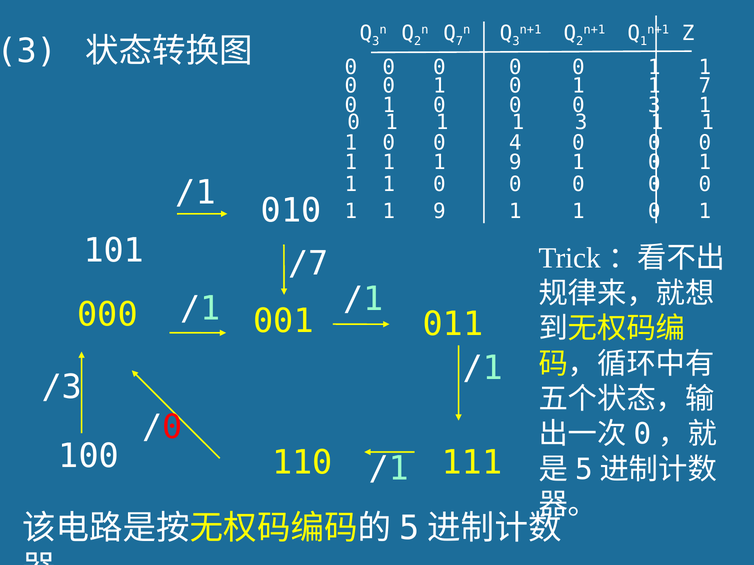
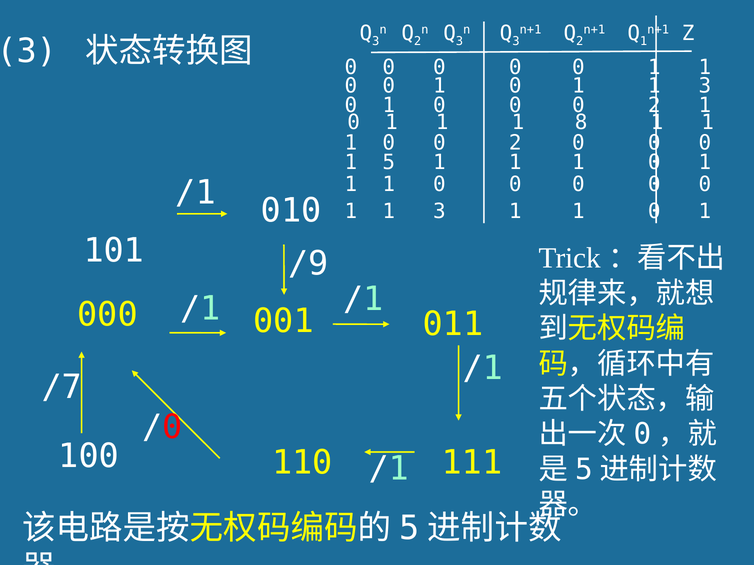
7: 7 -> 3 (459, 41)
7: 7 -> 3 (705, 86)
0 0 0 3: 3 -> 2 (654, 105)
1 3: 3 -> 8 (581, 122)
1 0 0 4: 4 -> 2 (515, 143)
1: 1 -> 5 (389, 162)
9: 9 -> 1 (515, 162)
9: 9 -> 3 (439, 212)
/7: /7 -> /9 (308, 264)
/3: /3 -> /7 (62, 387)
